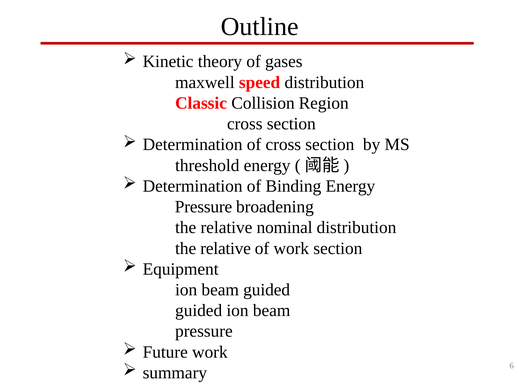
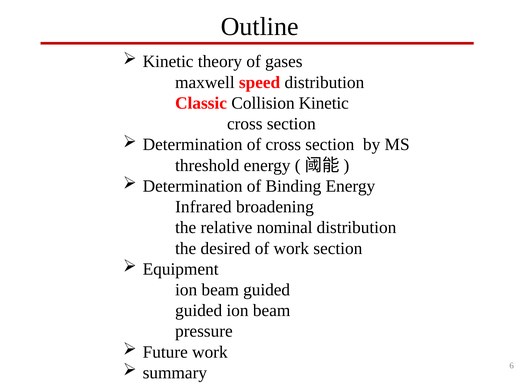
Collision Region: Region -> Kinetic (324, 103)
Pressure: Pressure -> Infrared (203, 207)
relative: relative -> desired (226, 248)
